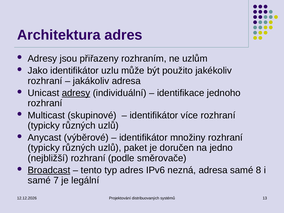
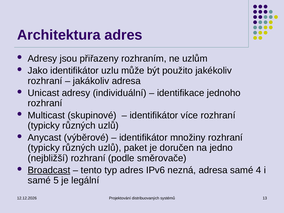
adresy underline: present -> none (76, 93)
8: 8 -> 4 (259, 170)
7: 7 -> 5 (56, 180)
